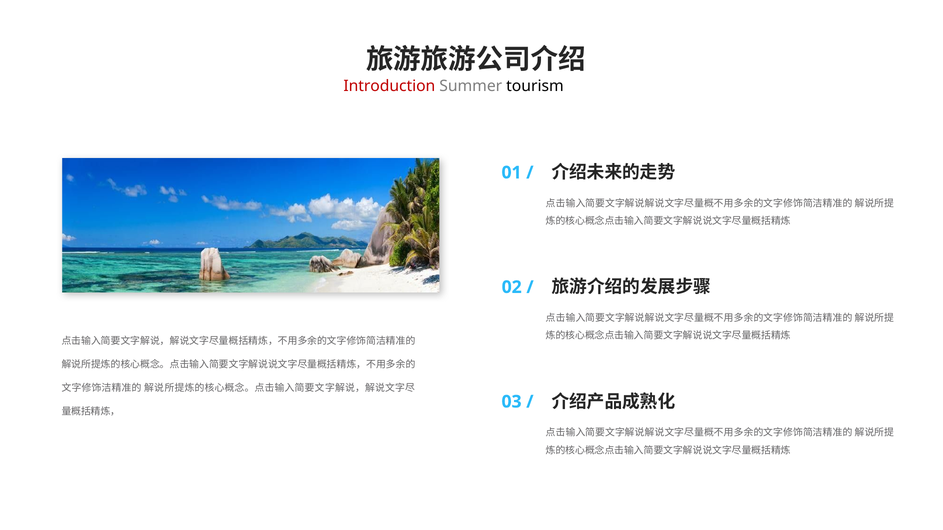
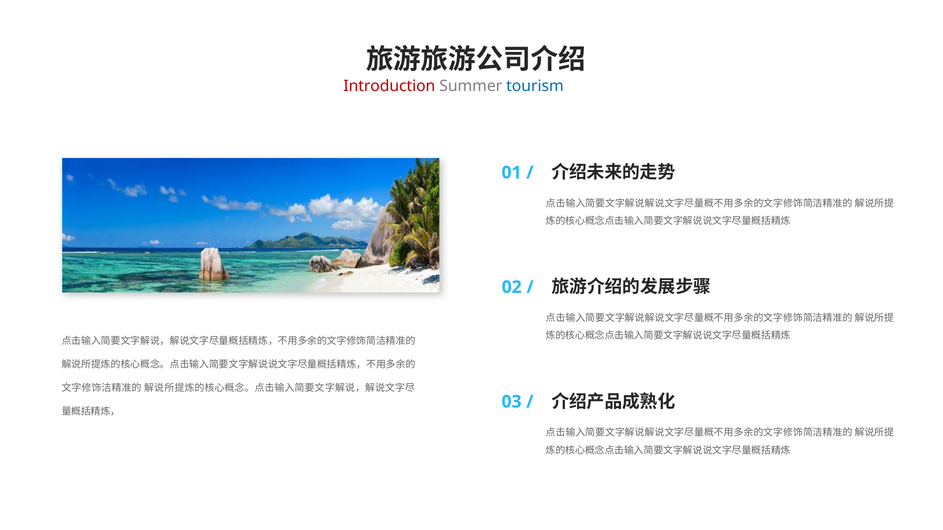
tourism colour: black -> blue (535, 86)
